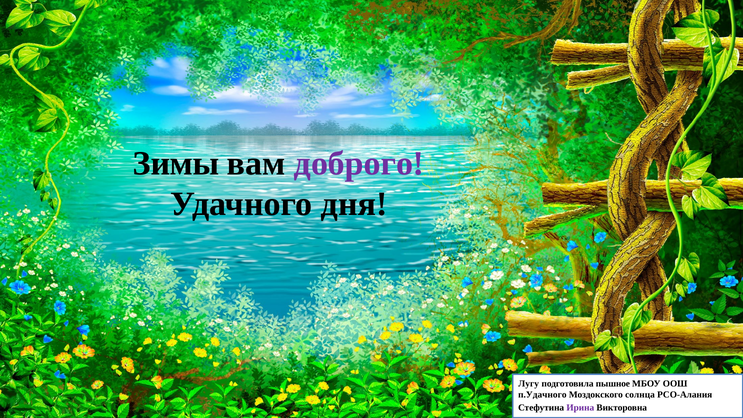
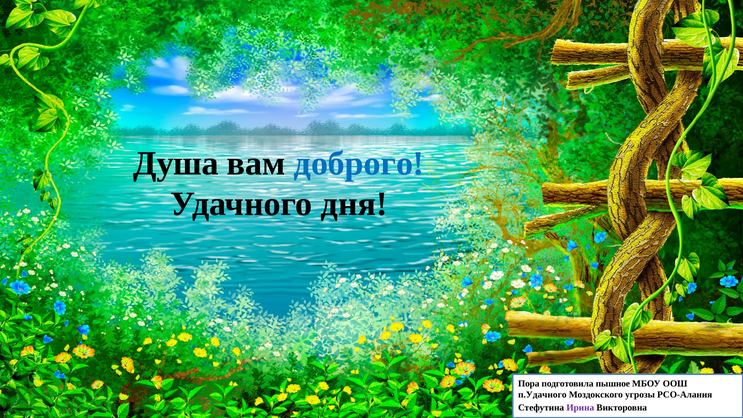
Зимы: Зимы -> Душа (176, 163)
доброго colour: purple -> blue (359, 163)
Лугу: Лугу -> Пора (529, 383)
солнца: солнца -> угрозы (640, 395)
